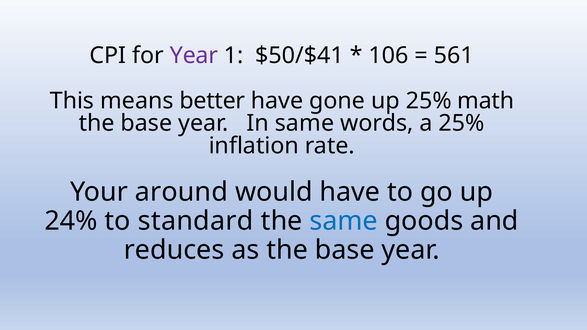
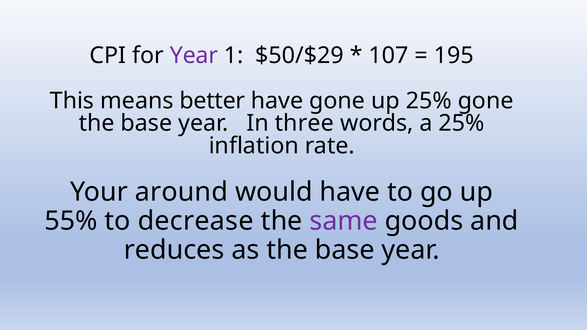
$50/$41: $50/$41 -> $50/$29 (300, 56)
106: 106 -> 107 (389, 56)
561: 561 -> 195 (454, 56)
25% math: math -> gone (486, 101)
In same: same -> three (304, 123)
24%: 24% -> 55% (71, 221)
standard: standard -> decrease (196, 221)
same colour: blue -> purple (344, 221)
